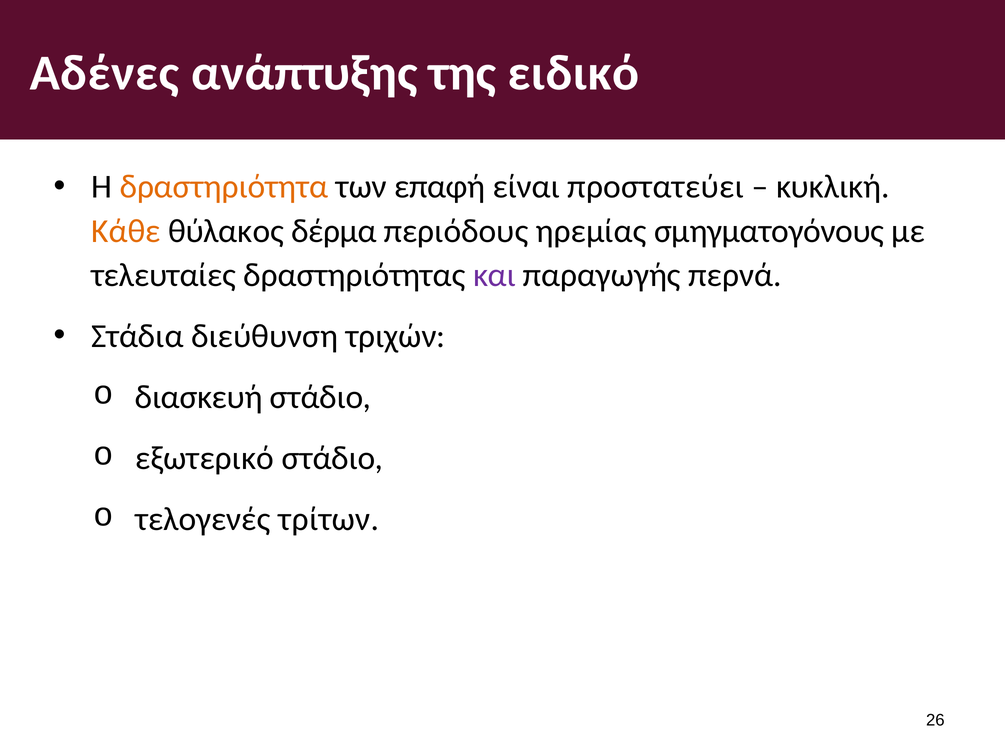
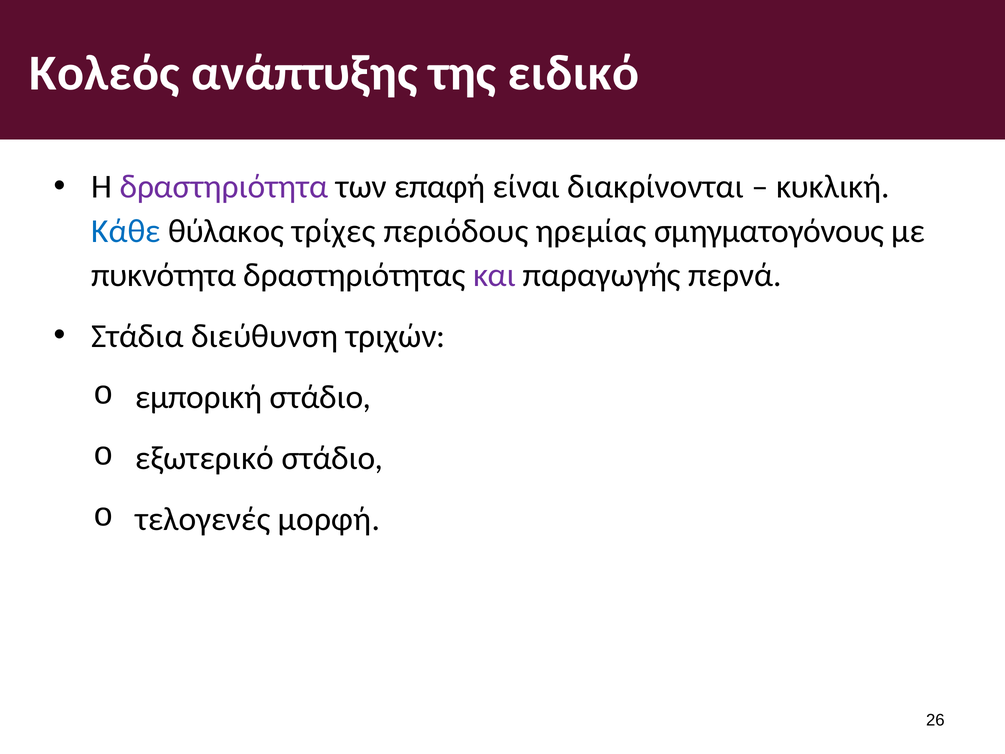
Αδένες: Αδένες -> Κολεός (105, 73)
δραστηριότητα colour: orange -> purple (224, 187)
προστατεύει: προστατεύει -> διακρίνονται (656, 187)
Κάθε colour: orange -> blue (126, 231)
δέρμα: δέρμα -> τρίχες (334, 231)
τελευταίες: τελευταίες -> πυκνότητα (164, 275)
διασκευή: διασκευή -> εμπορική (199, 397)
τρίτων: τρίτων -> μορφή (329, 519)
